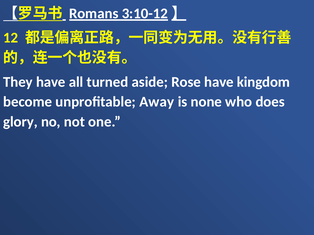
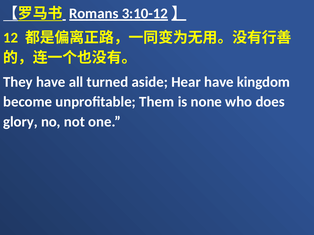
Rose: Rose -> Hear (186, 82)
Away: Away -> Them (157, 102)
